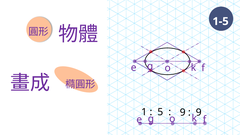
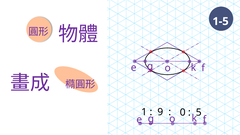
5: 5 -> 9 (160, 112)
9: 9 -> 0 (183, 112)
9: 9 -> 5 (199, 112)
